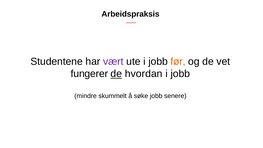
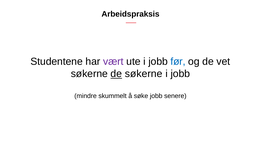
før colour: orange -> blue (178, 62)
fungerer: fungerer -> søkerne (89, 74)
de hvordan: hvordan -> søkerne (144, 74)
